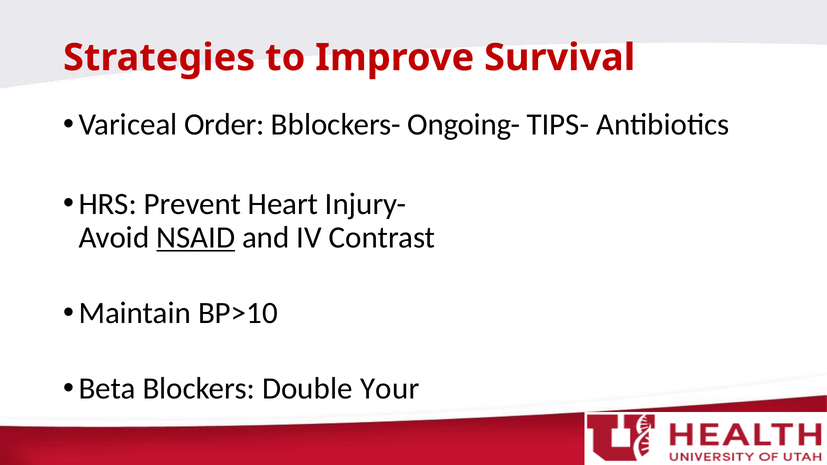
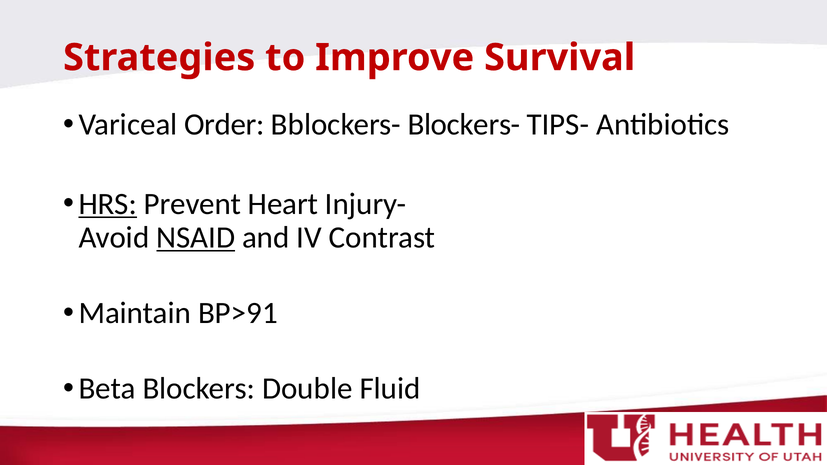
Ongoing-: Ongoing- -> Blockers- (464, 125)
HRS underline: none -> present (108, 204)
BP>10: BP>10 -> BP>91 (238, 313)
Your: Your -> Fluid (390, 389)
